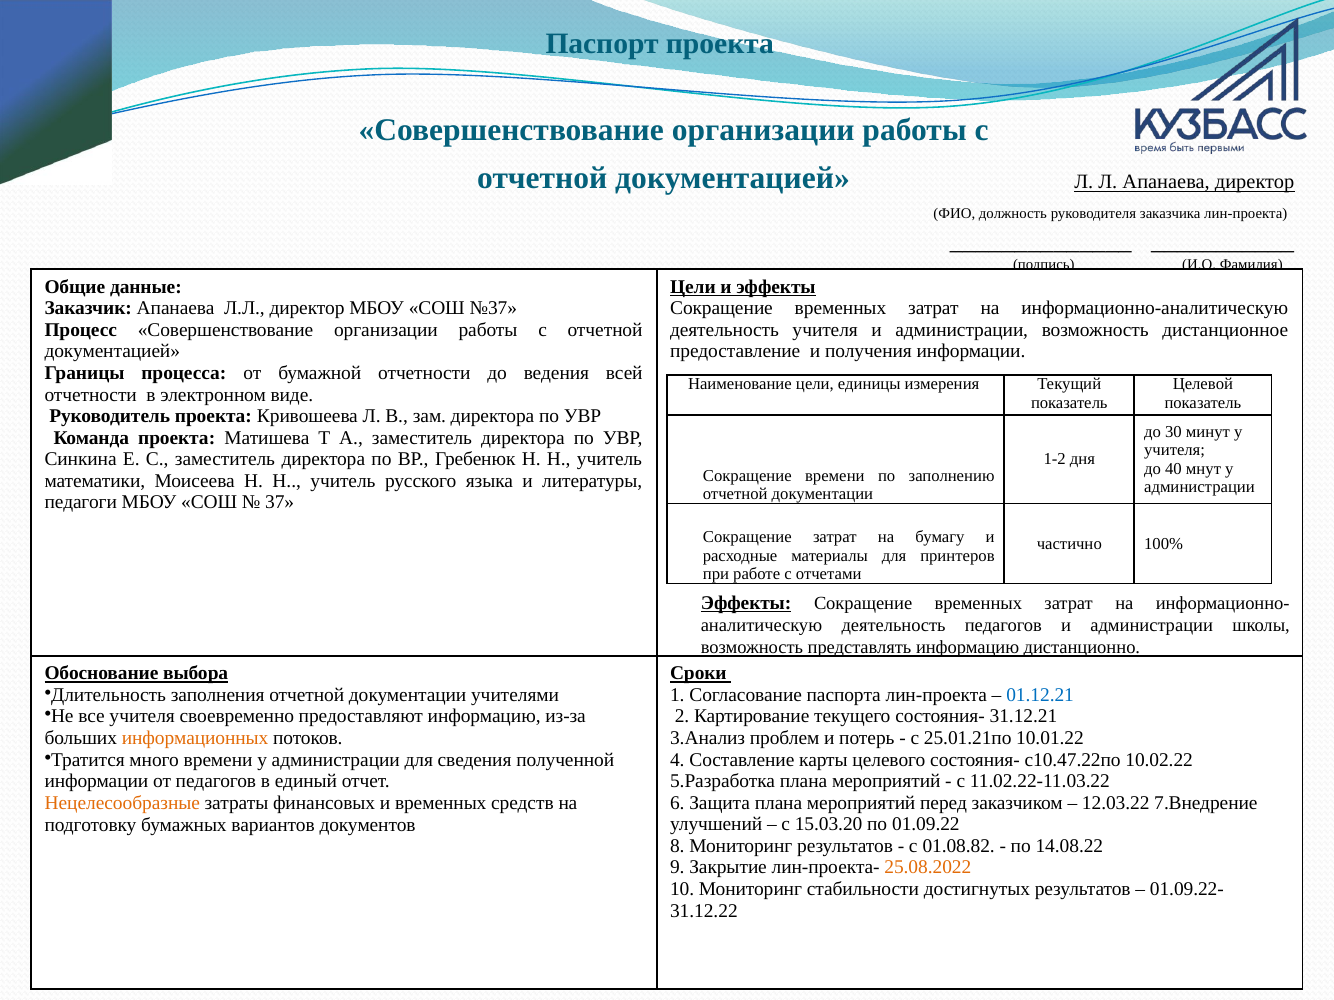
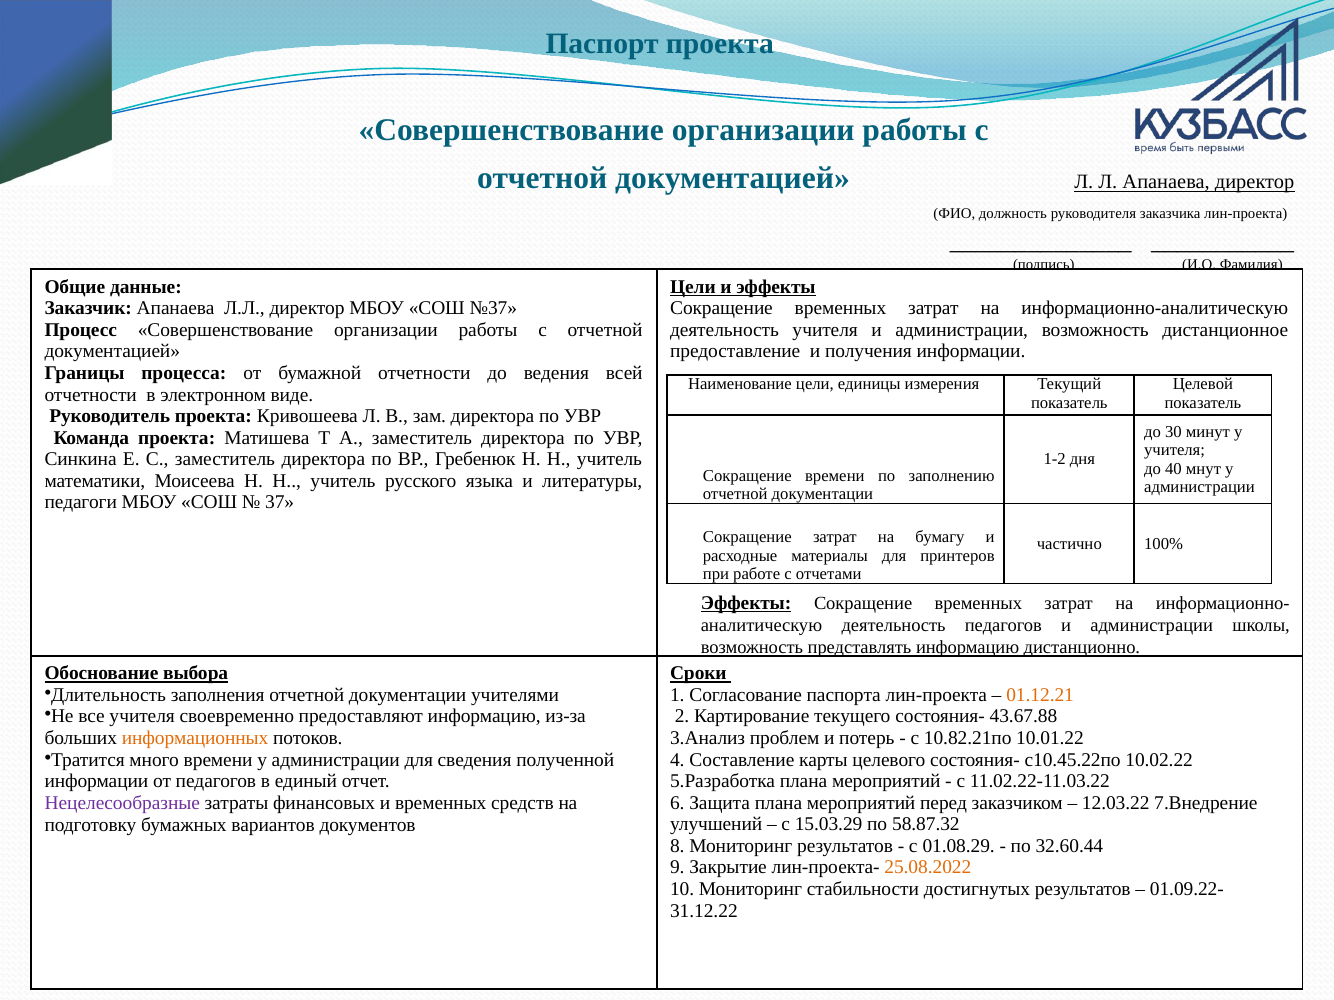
01.12.21 colour: blue -> orange (1040, 695)
31.12.21: 31.12.21 -> 43.67.88 (1023, 717)
25.01.21по: 25.01.21по -> 10.82.21по (968, 738)
с10.47.22по: с10.47.22по -> с10.45.22по (1073, 760)
Нецелесообразные colour: orange -> purple (122, 803)
15.03.20: 15.03.20 -> 15.03.29 (829, 825)
01.09.22: 01.09.22 -> 58.87.32 (926, 825)
01.08.82: 01.08.82 -> 01.08.29 (959, 846)
14.08.22: 14.08.22 -> 32.60.44 (1069, 846)
